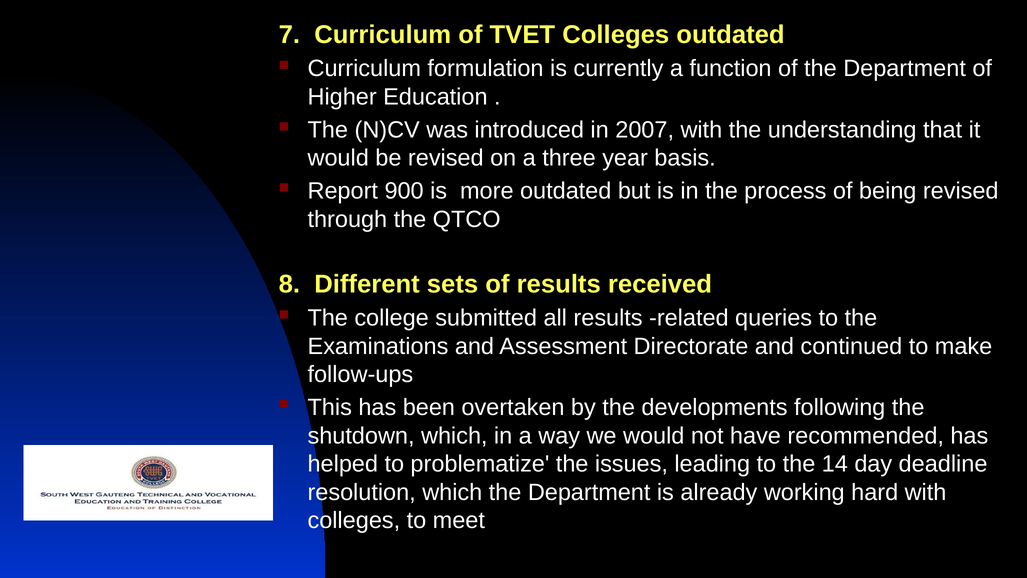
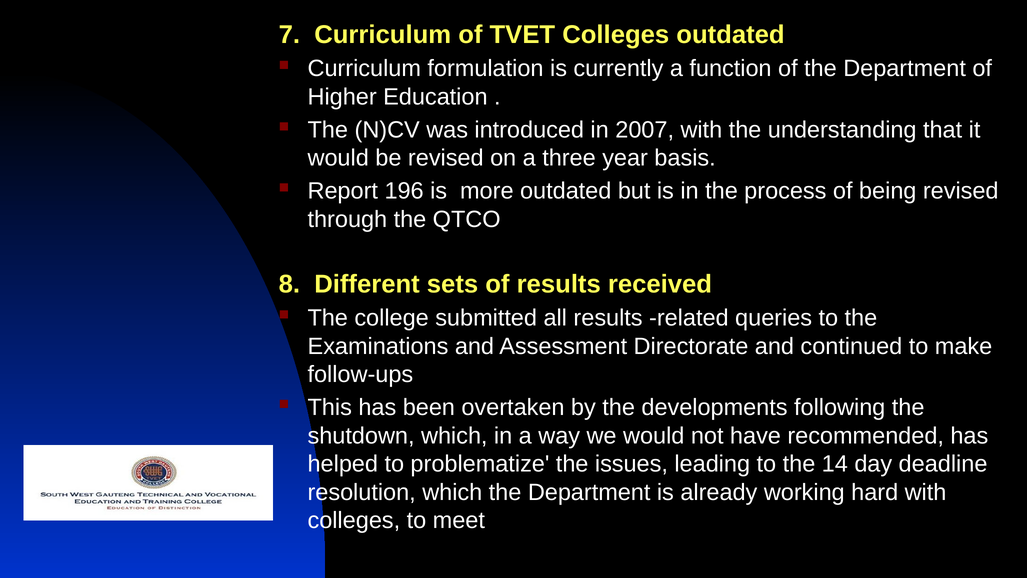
900: 900 -> 196 (404, 191)
